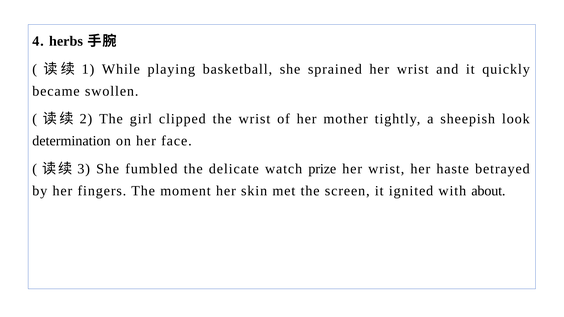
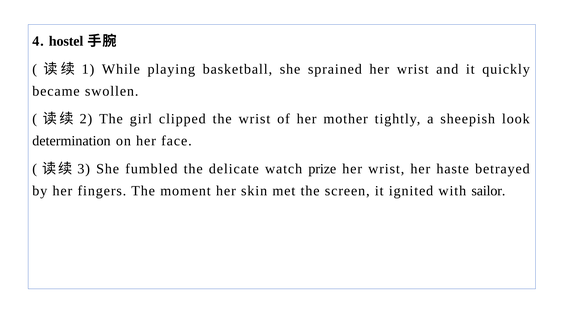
herbs: herbs -> hostel (66, 41)
about: about -> sailor (488, 191)
